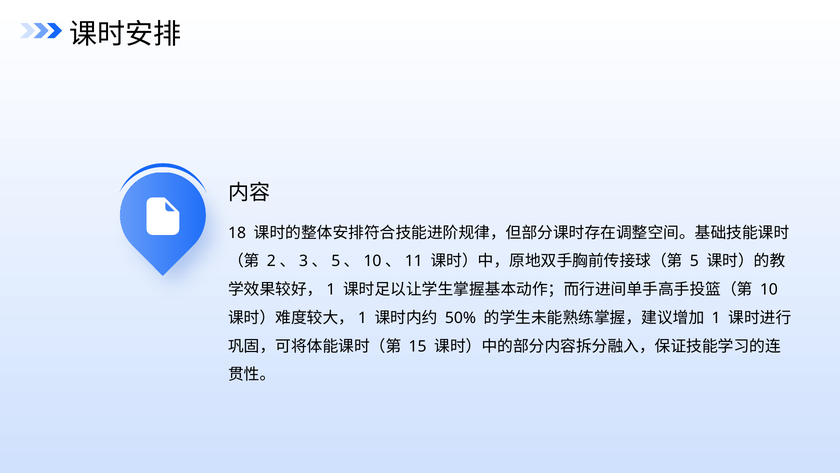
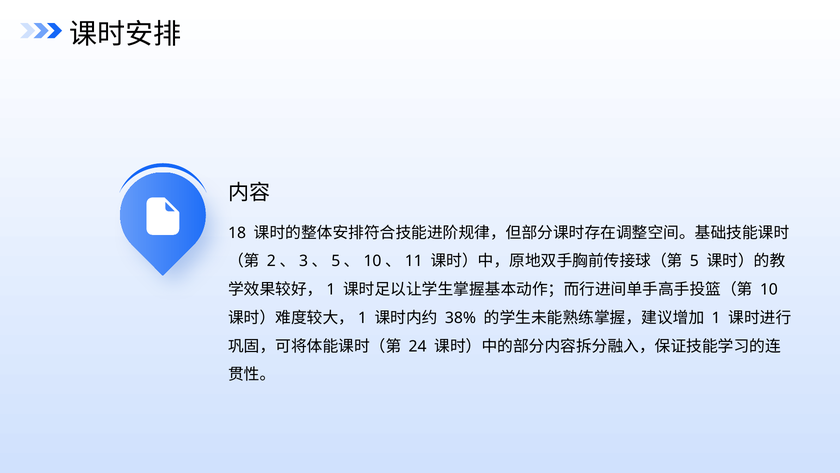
50%: 50% -> 38% (460, 318)
15: 15 -> 24 (418, 346)
